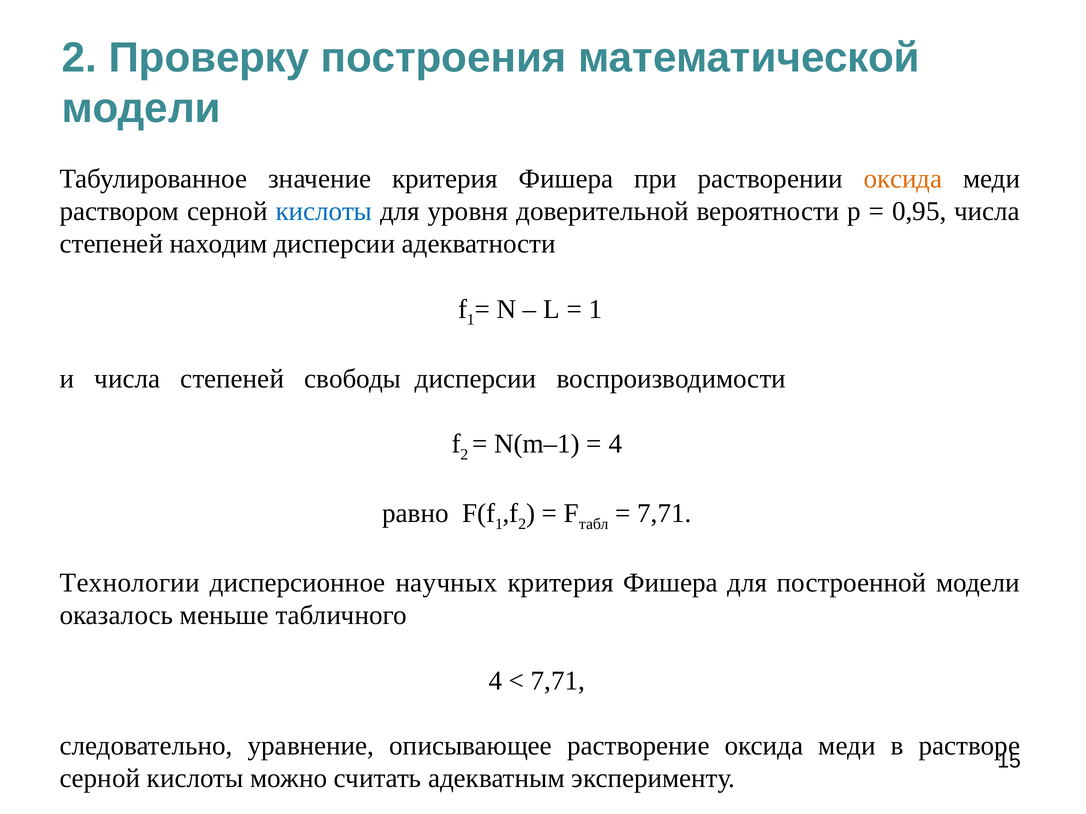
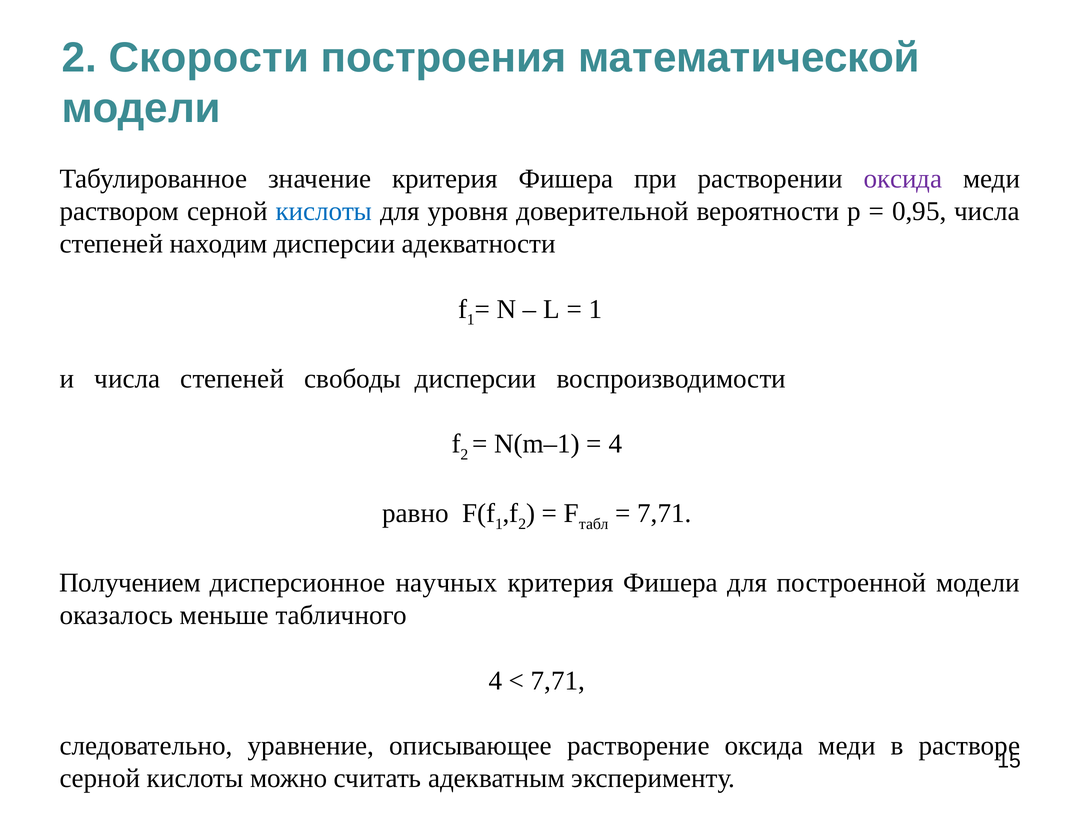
Проверку: Проверку -> Скорости (209, 58)
оксида colour: orange -> purple (903, 179)
Технологии: Технологии -> Получением (130, 583)
